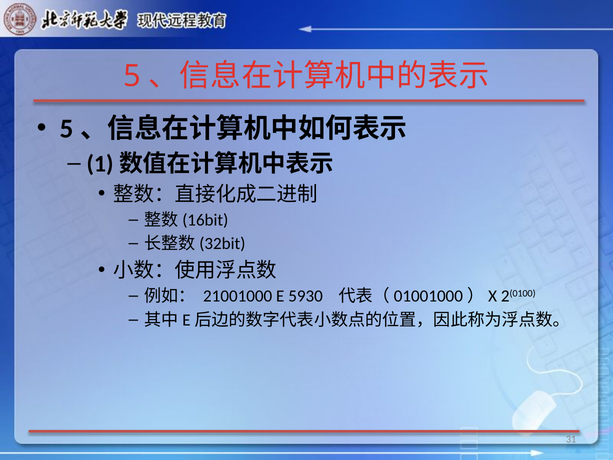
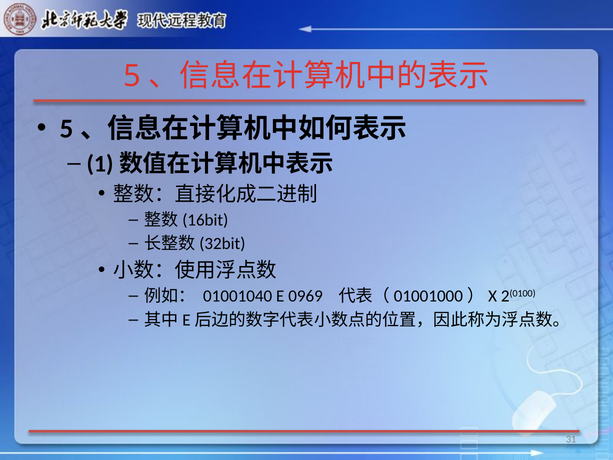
21001000: 21001000 -> 01001040 (238, 296)
5930: 5930 -> 0969 (306, 296)
